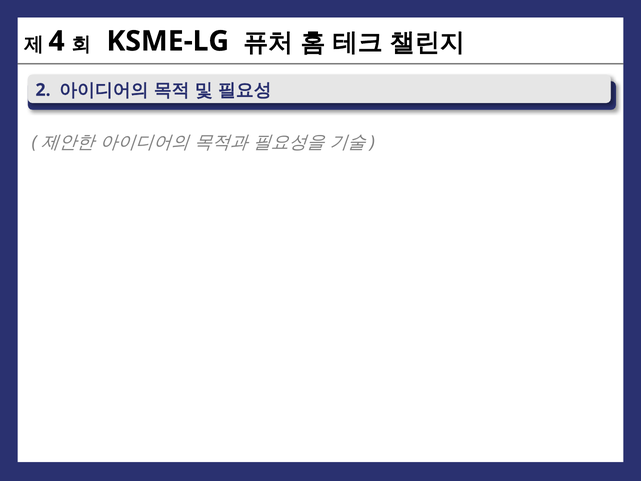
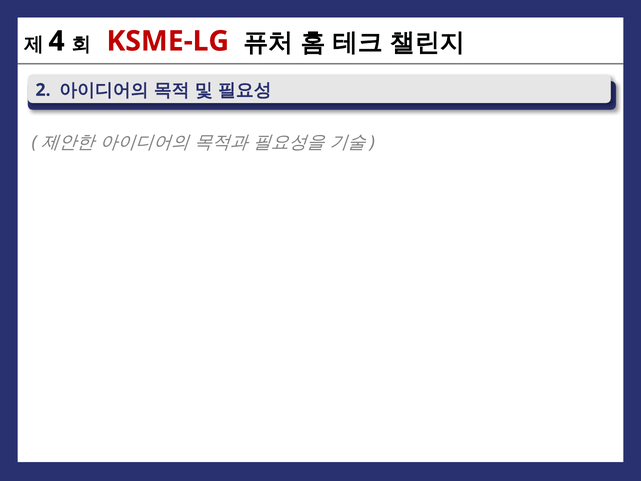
KSME-LG colour: black -> red (168, 41)
